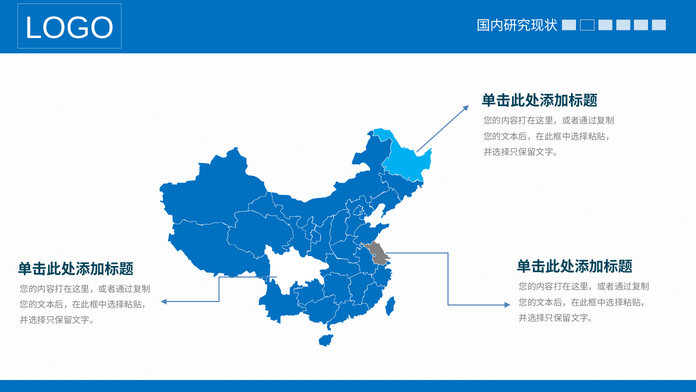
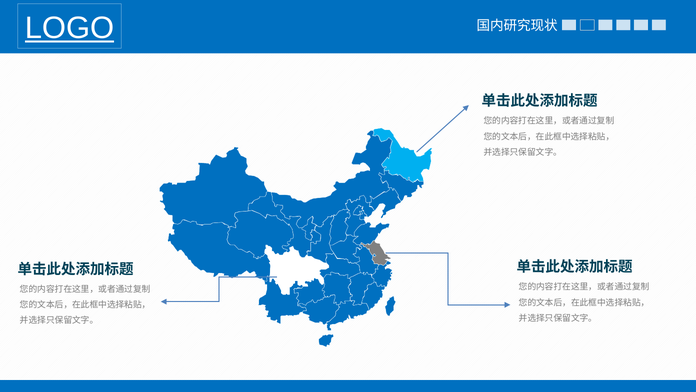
LOGO underline: none -> present (69, 28)
